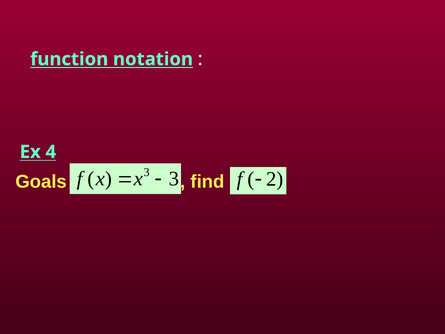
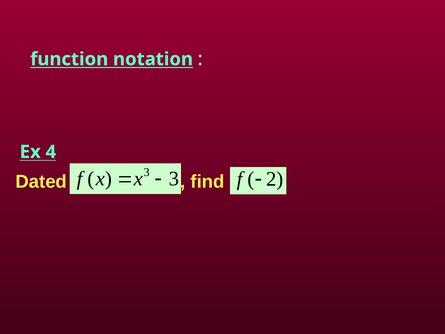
Goals: Goals -> Dated (41, 181)
